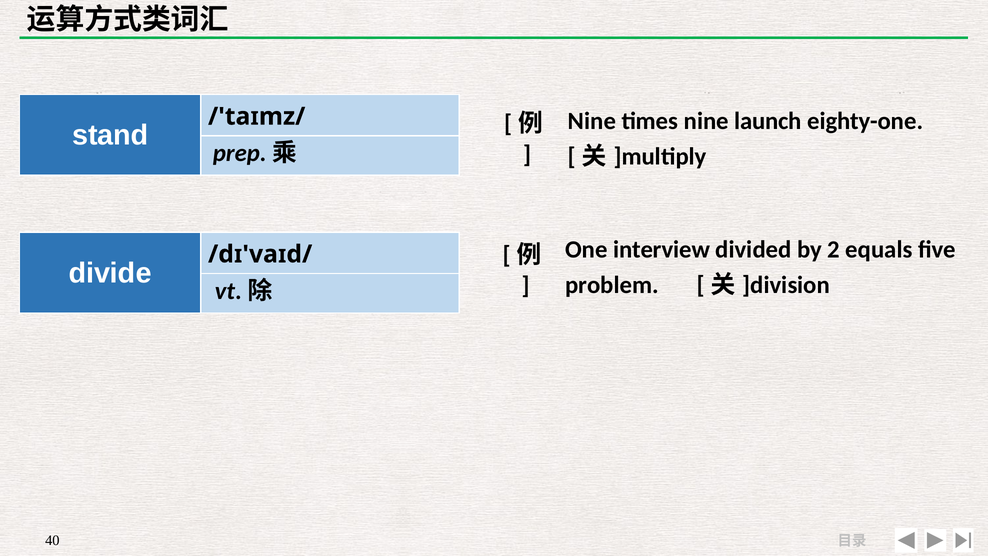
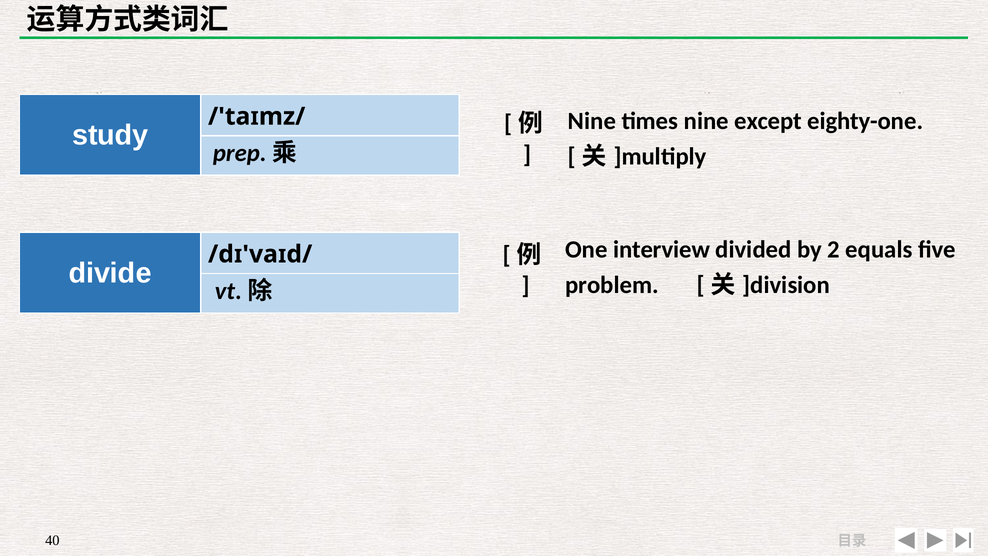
launch: launch -> except (768, 121)
stand: stand -> study (110, 135)
